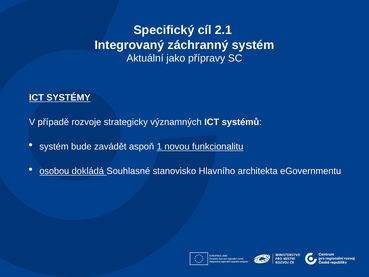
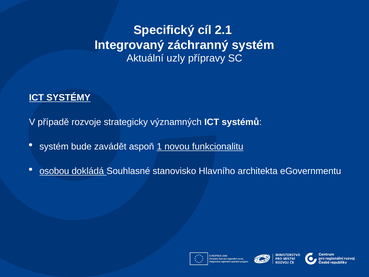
jako: jako -> uzly (176, 58)
